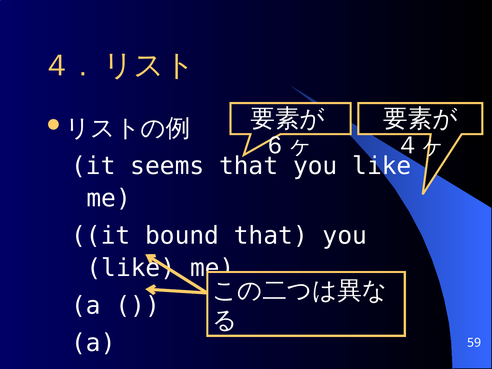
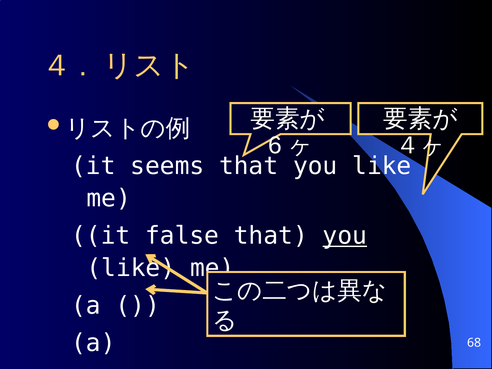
bound: bound -> false (182, 236)
you underline: none -> present (345, 236)
59: 59 -> 68 (474, 343)
